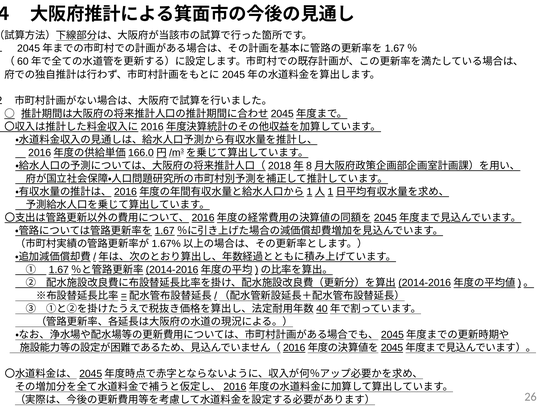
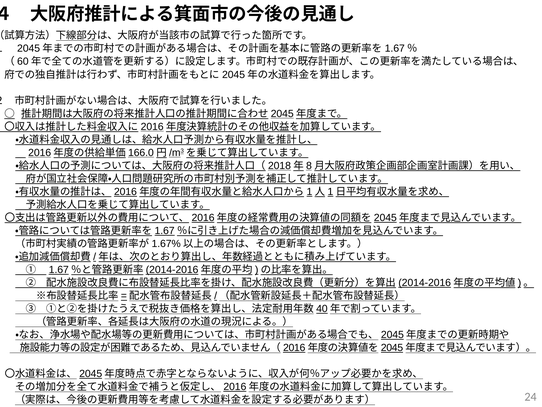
26: 26 -> 24 (531, 396)
